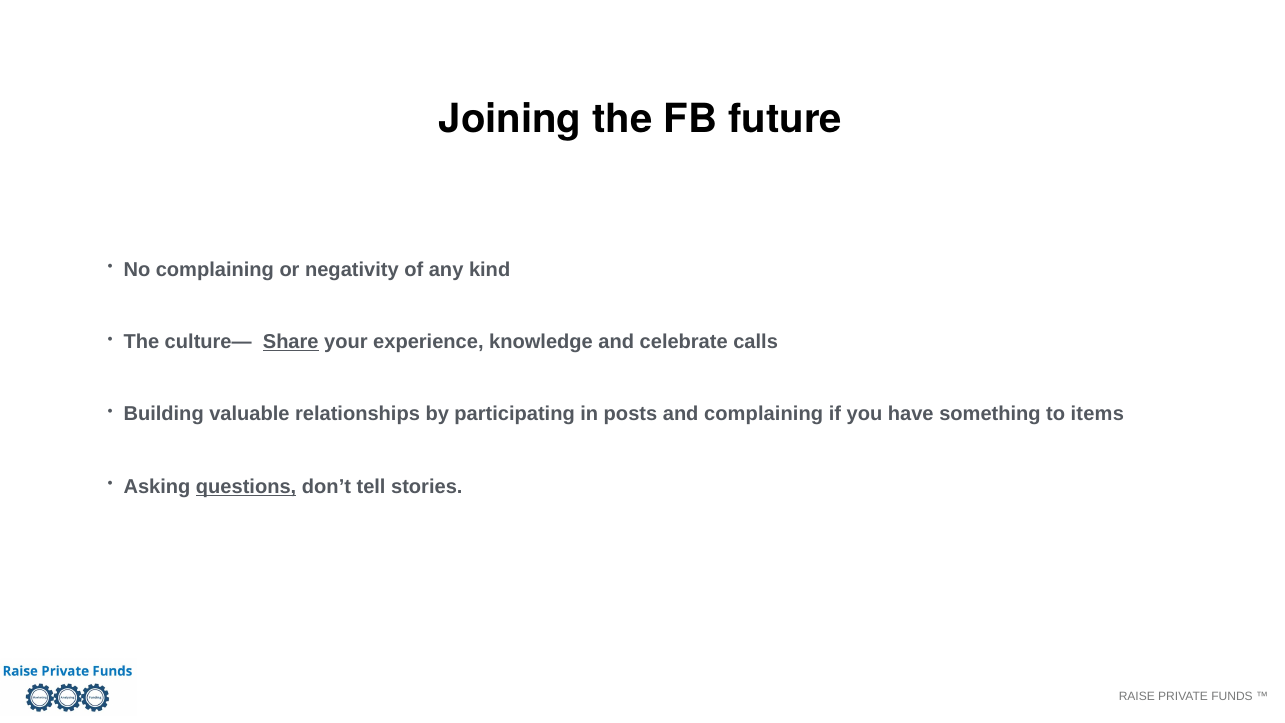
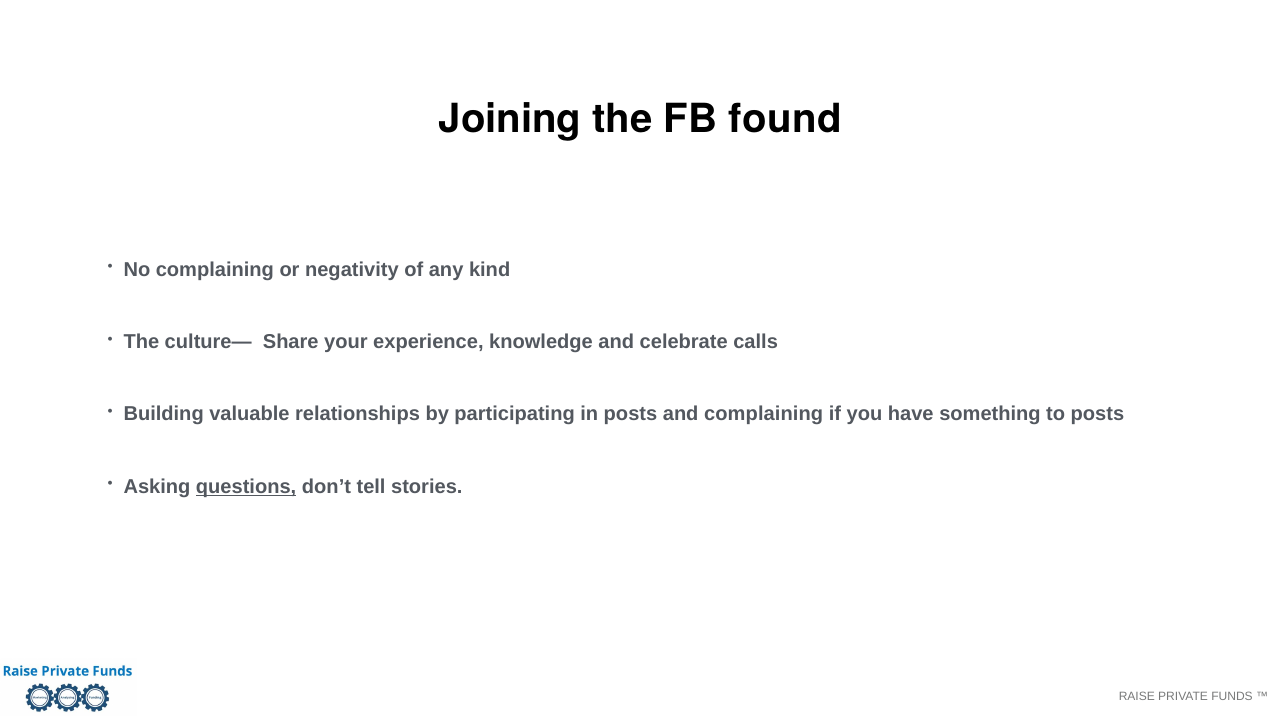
future: future -> found (785, 119)
Share underline: present -> none (291, 342)
to items: items -> posts (1097, 414)
